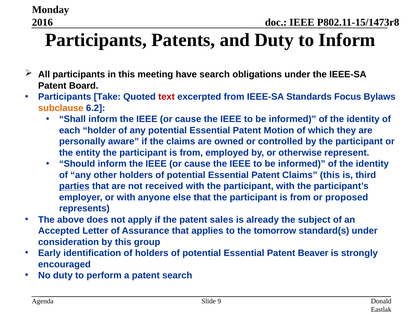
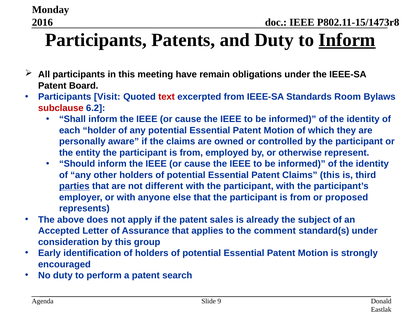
Inform underline: none -> present (347, 40)
have search: search -> remain (215, 75)
Take: Take -> Visit (107, 97)
Focus: Focus -> Room (348, 97)
subclause colour: orange -> red (61, 108)
received: received -> different (164, 186)
tomorrow: tomorrow -> comment (275, 231)
Beaver: Beaver -> Motion (313, 253)
